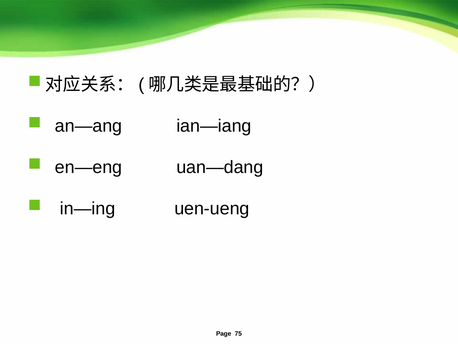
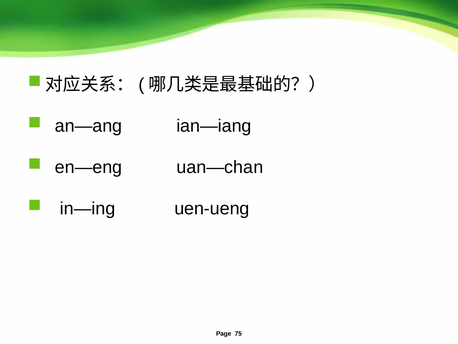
uan—dang: uan—dang -> uan—chan (220, 167)
